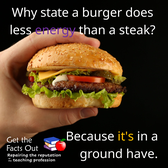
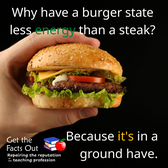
Why state: state -> have (55, 13)
does: does -> state (139, 13)
energy colour: purple -> green (55, 30)
